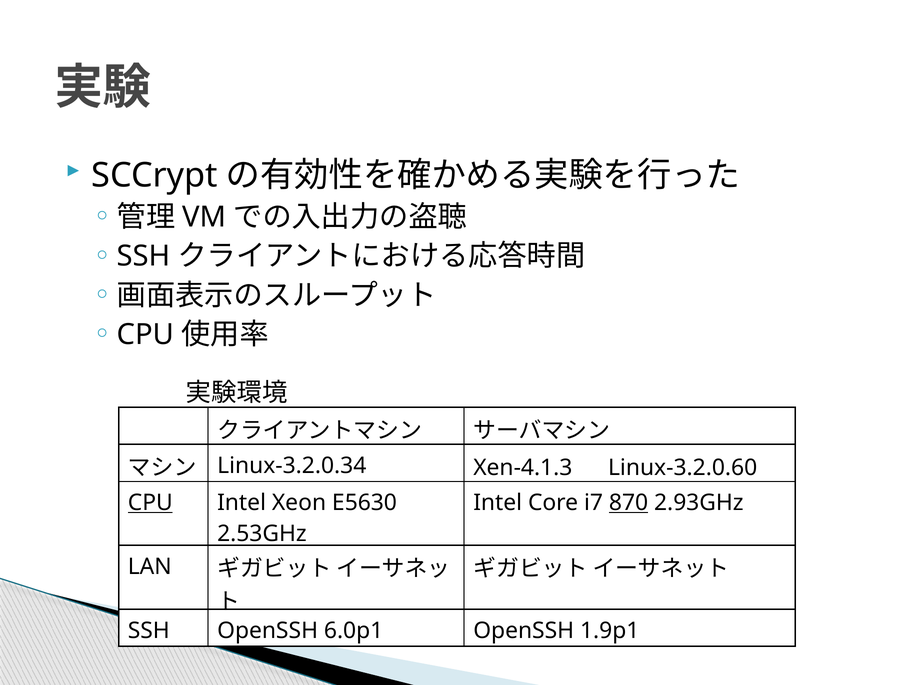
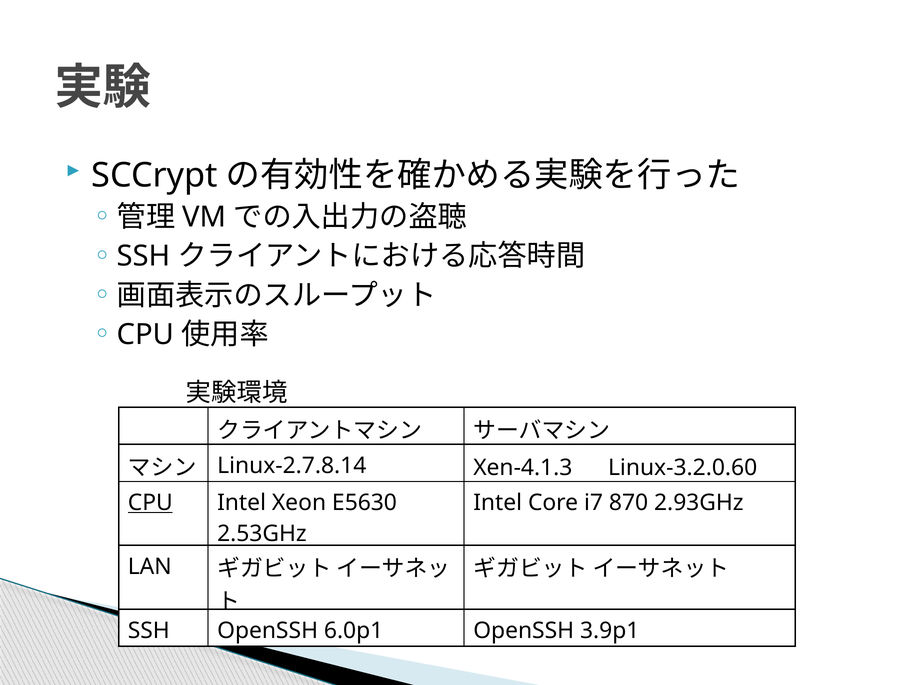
Linux-3.2.0.34: Linux-3.2.0.34 -> Linux-2.7.8.14 (292, 466)
870 underline: present -> none (629, 503)
1.9p1: 1.9p1 -> 3.9p1 (610, 631)
